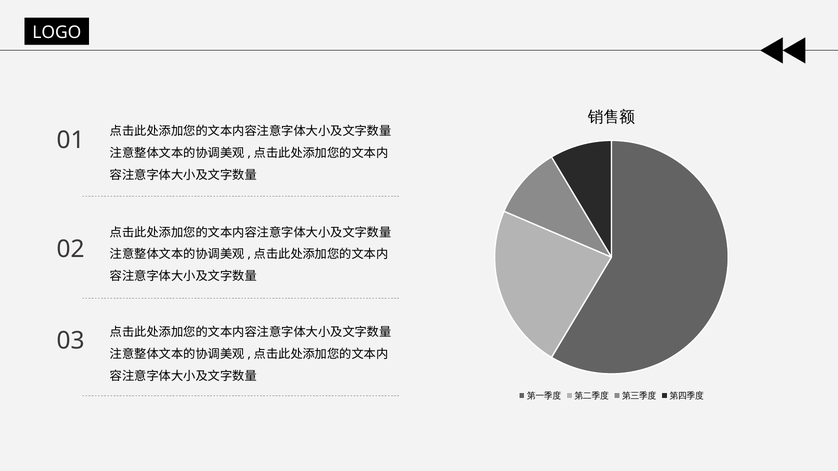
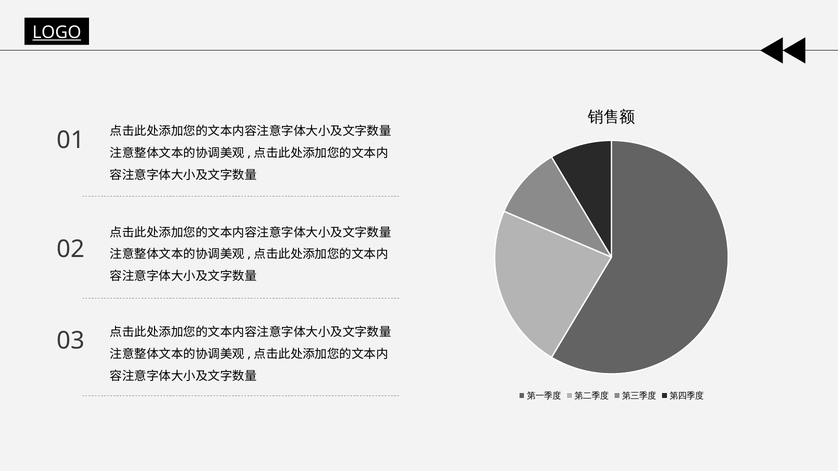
LOGO underline: none -> present (57, 33)
